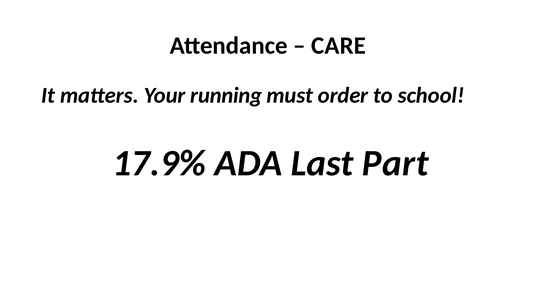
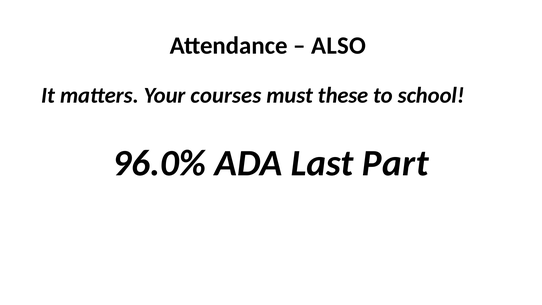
CARE: CARE -> ALSO (339, 46)
running: running -> courses (226, 95)
order: order -> these (343, 95)
17.9%: 17.9% -> 96.0% (159, 163)
